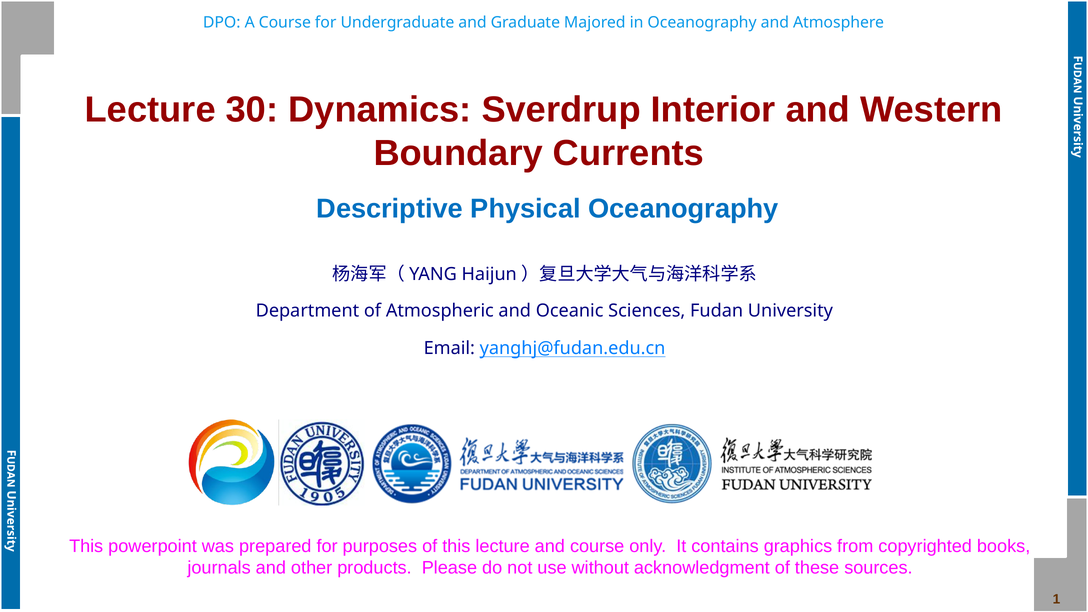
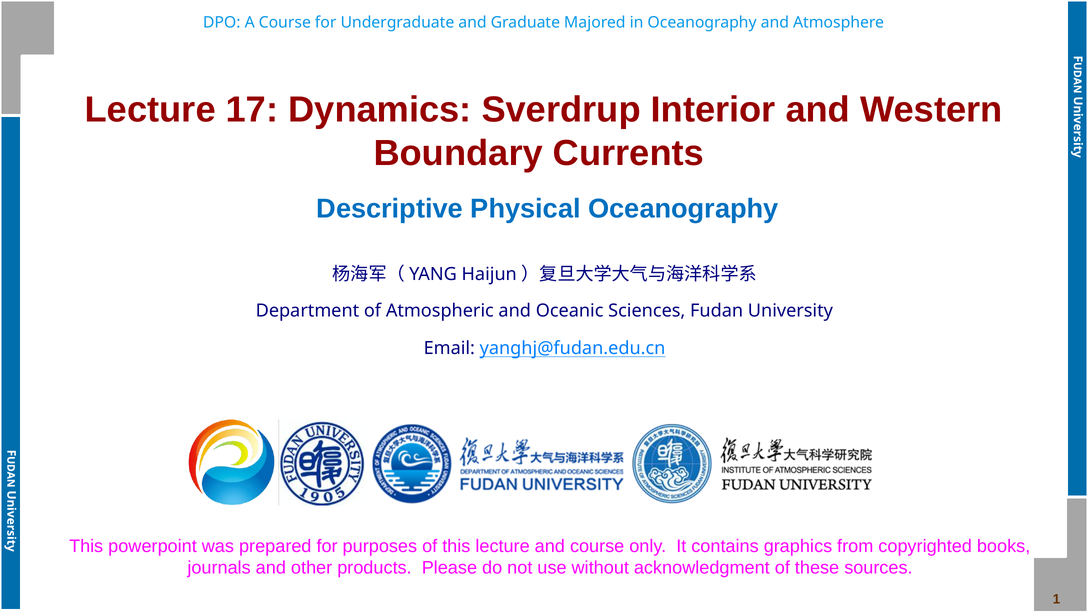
30: 30 -> 17 (252, 110)
